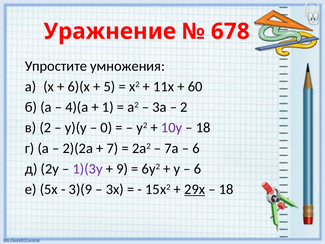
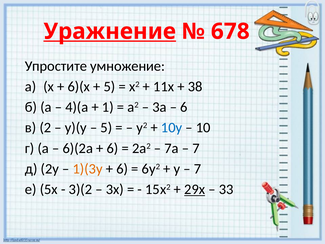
Уражнение underline: none -> present (110, 31)
умножения: умножения -> умножение (128, 66)
60: 60 -> 38 (195, 86)
2: 2 -> 6 (184, 107)
0: 0 -> 5 (106, 128)
10y colour: purple -> blue (172, 128)
18: 18 -> 10 (203, 128)
2)(2a: 2)(2a -> 6)(2a (78, 148)
7: 7 -> 6 (112, 148)
6: 6 -> 7 (196, 148)
1)(3y colour: purple -> orange (88, 169)
9: 9 -> 6 (122, 169)
6: 6 -> 7 (198, 169)
3)(9: 3)(9 -> 3)(2 (80, 189)
18: 18 -> 33 (226, 189)
